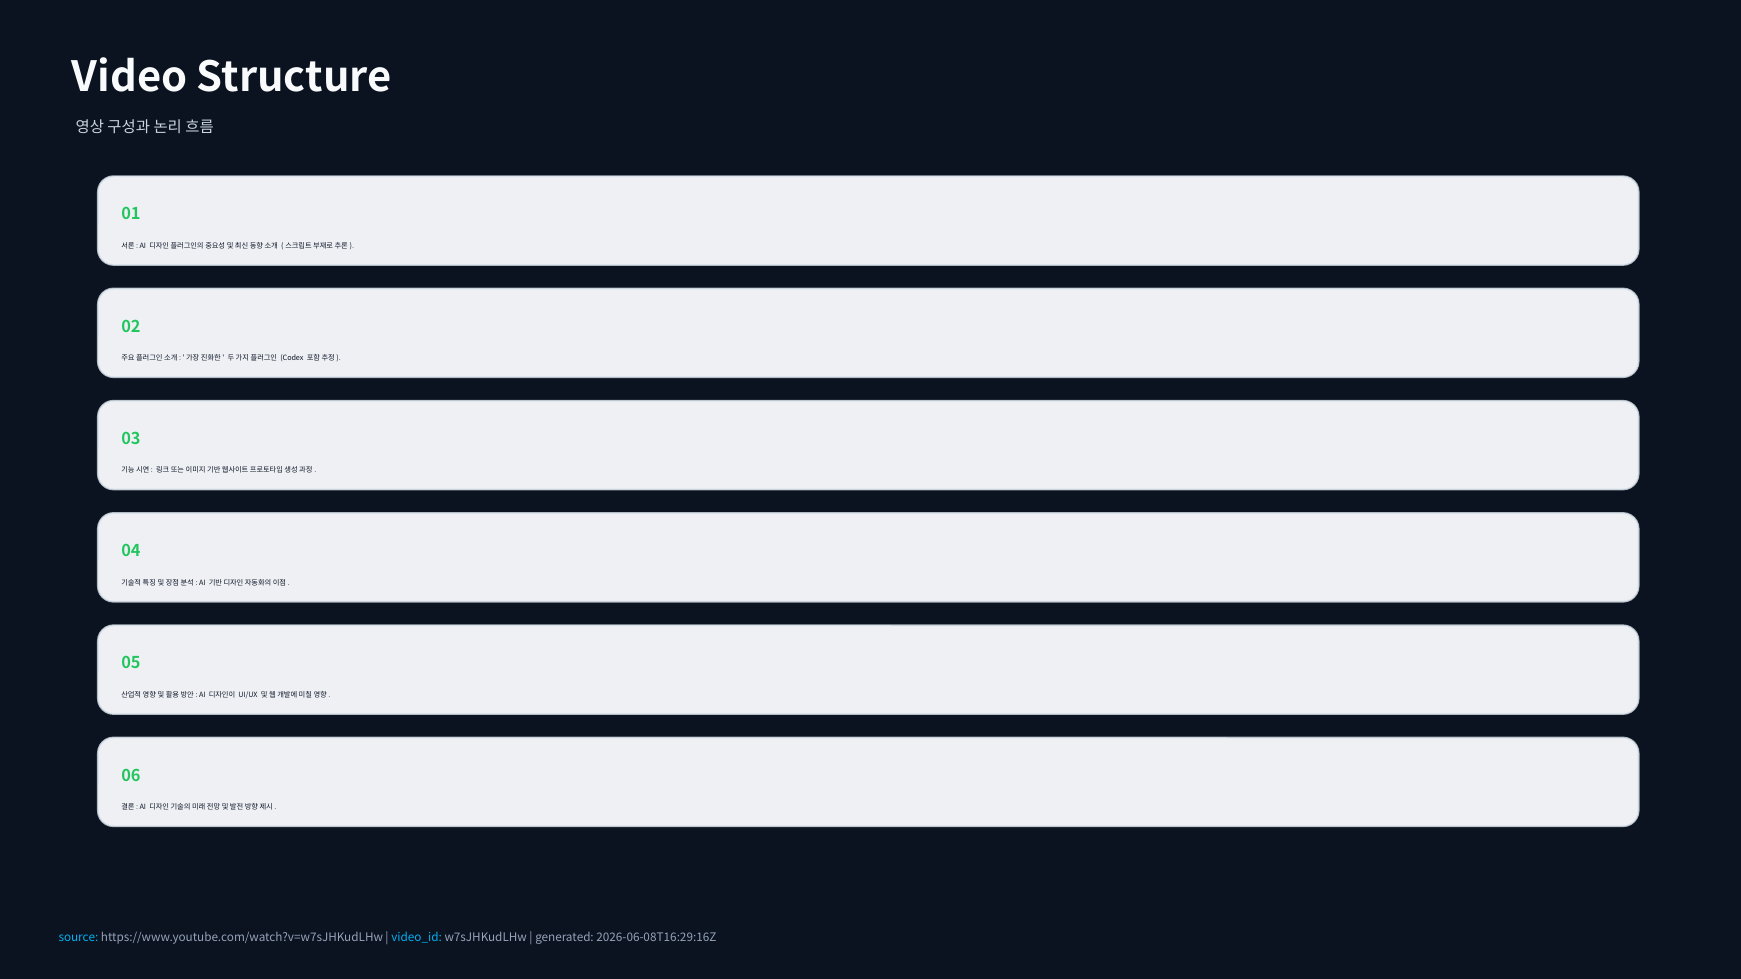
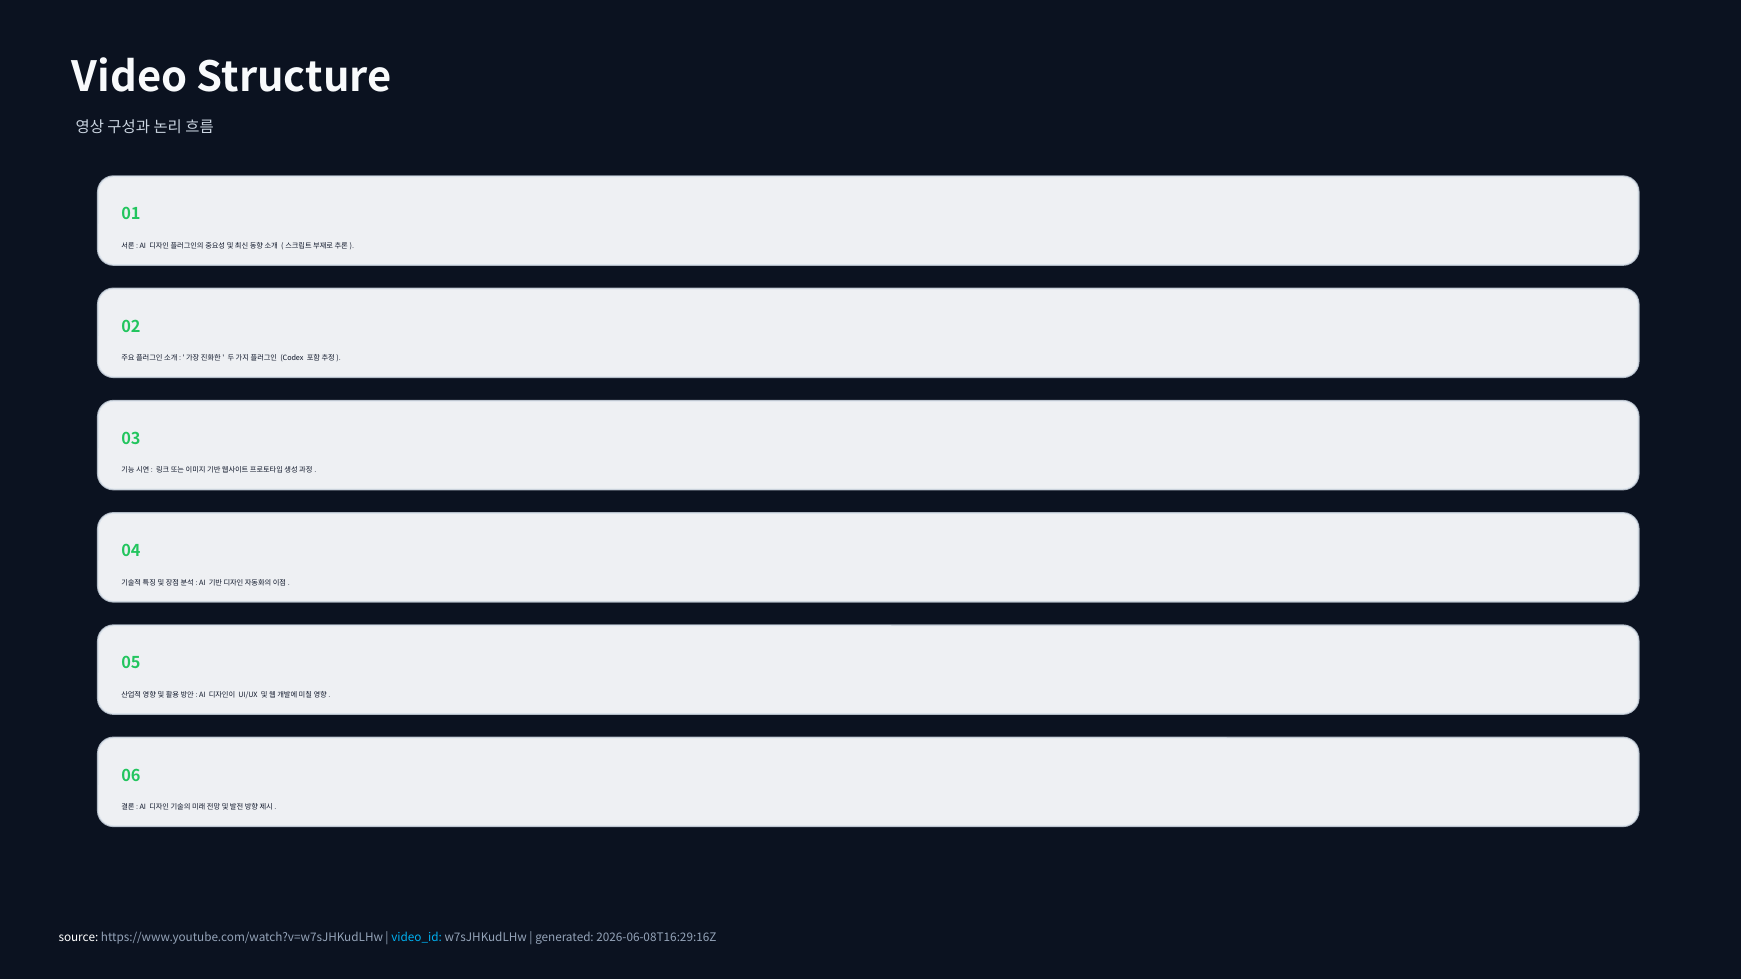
source colour: light blue -> white (79, 938)
